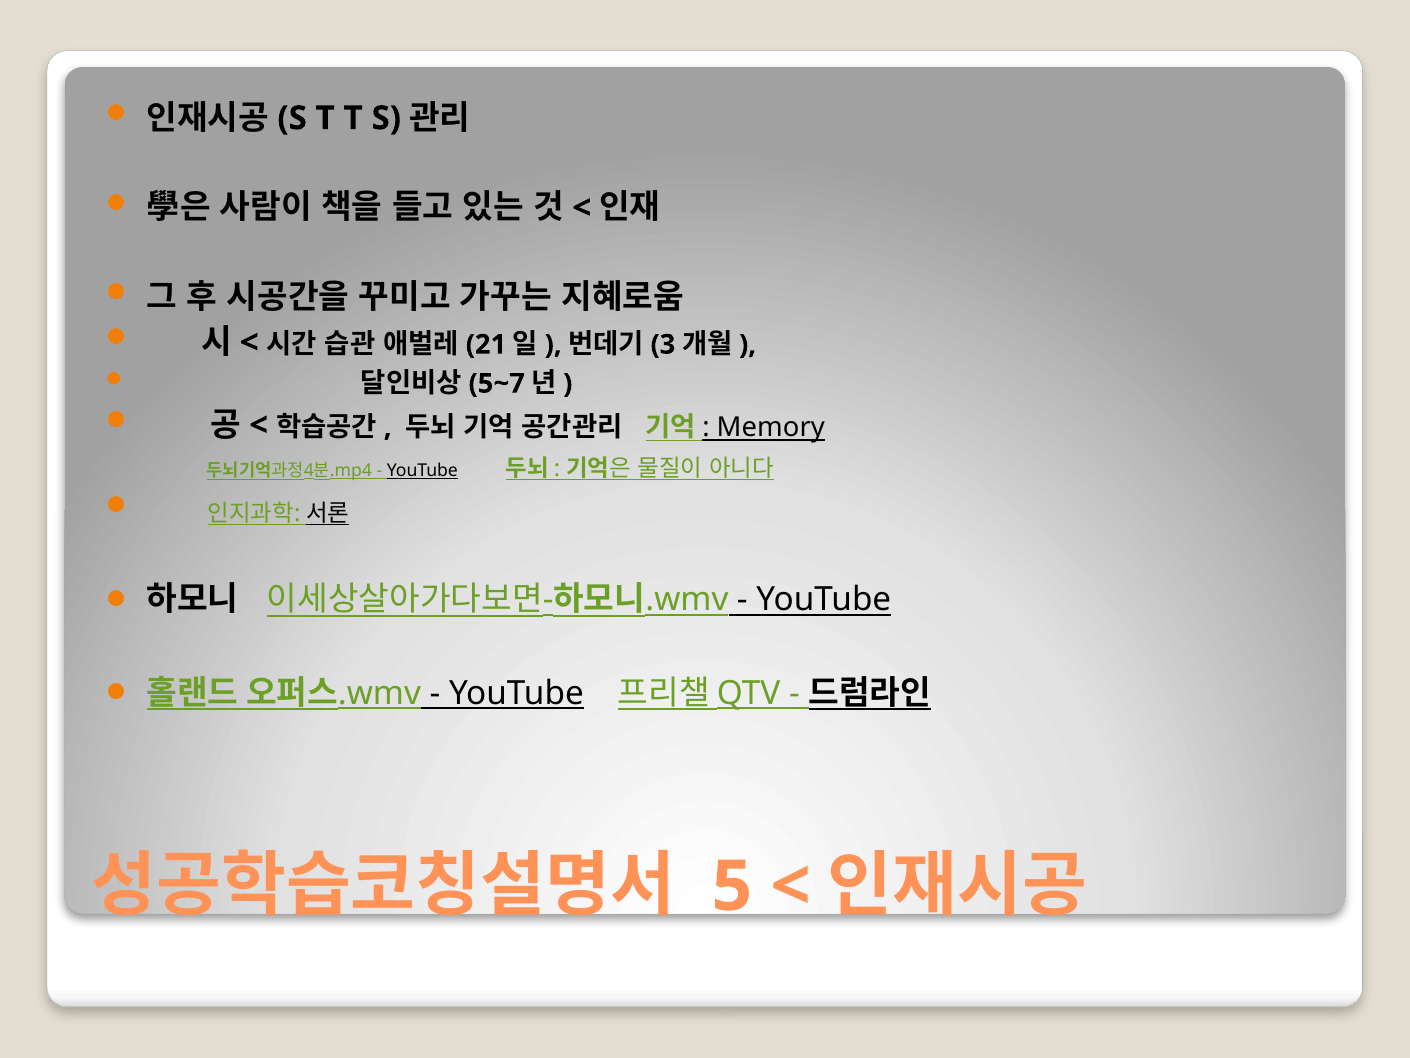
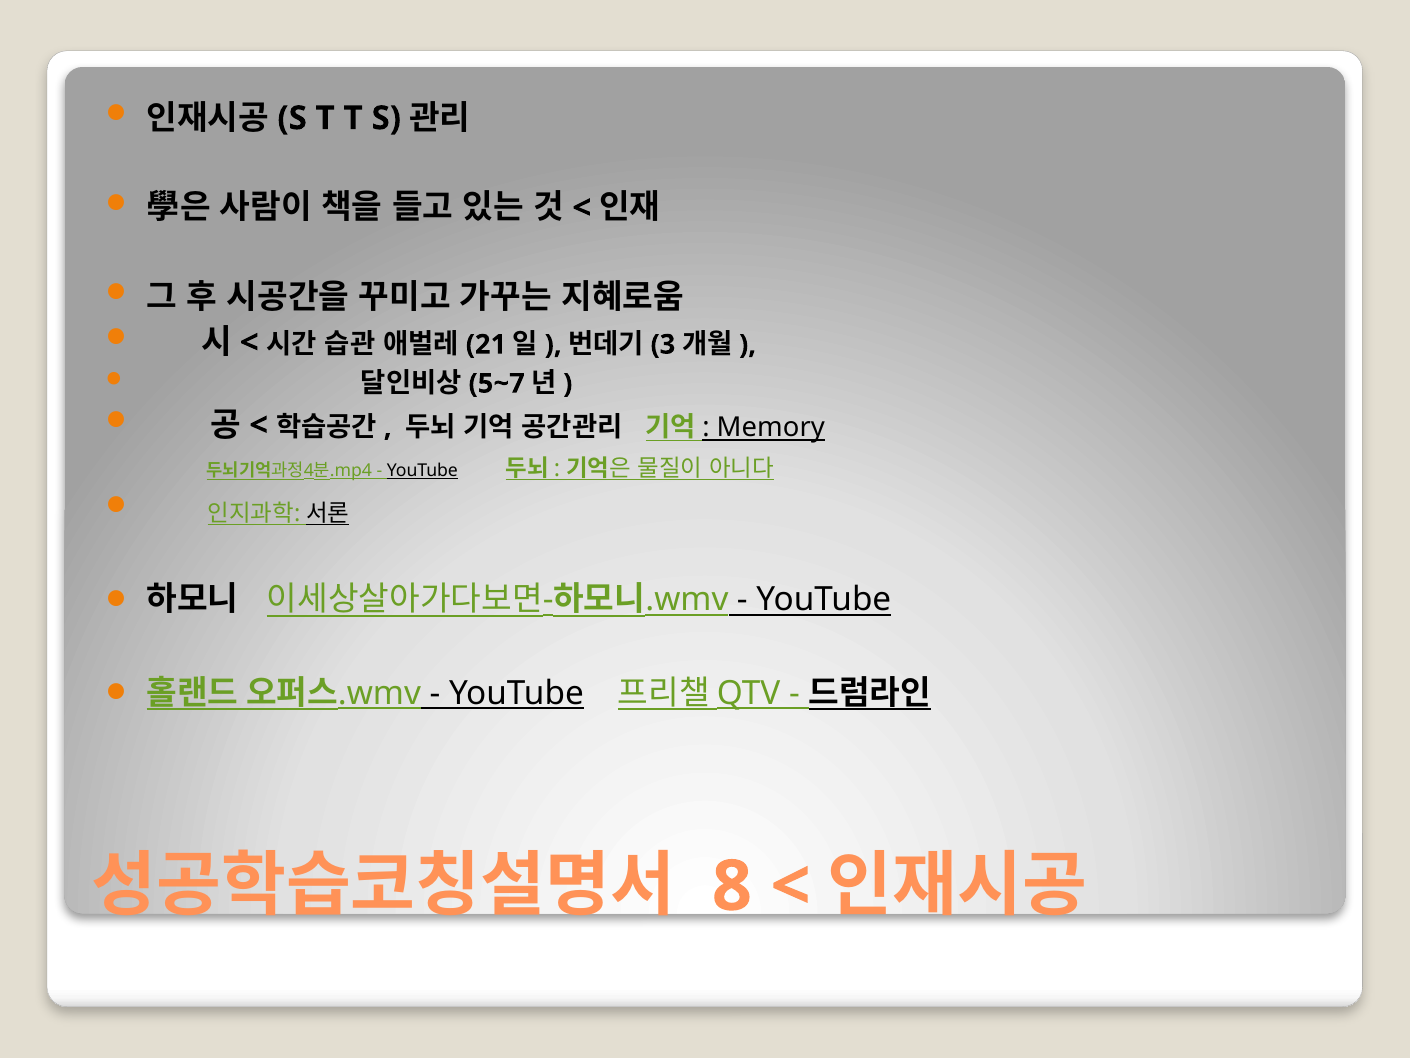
5: 5 -> 8 (732, 886)
